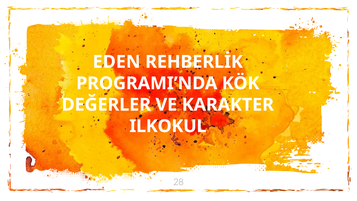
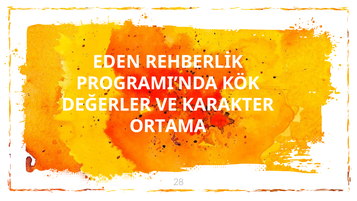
ILKOKUL: ILKOKUL -> ORTAMA (168, 126)
